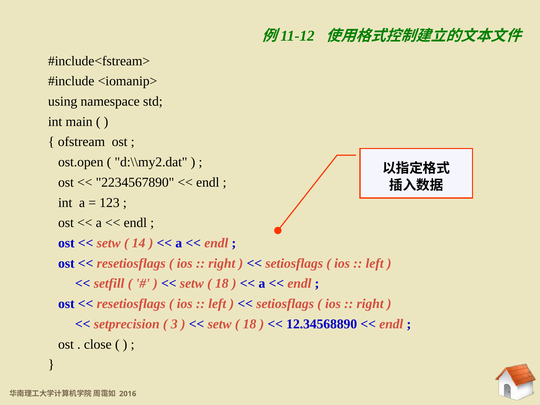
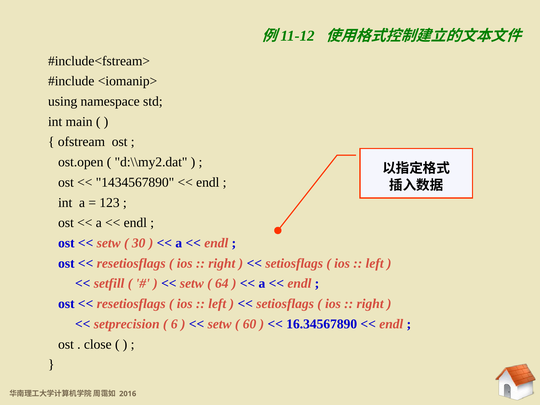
2234567890: 2234567890 -> 1434567890 (135, 182)
14: 14 -> 30 (139, 243)
18: 18 -> 64 (222, 284)
3: 3 -> 6 (174, 324)
18: 18 -> 60 (250, 324)
12.34568890: 12.34568890 -> 16.34567890 (322, 324)
